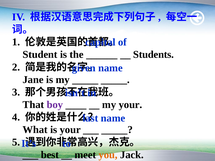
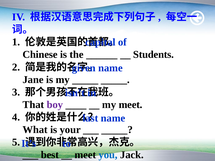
Student: Student -> Chinese (40, 55)
my your: your -> meet (131, 105)
you colour: orange -> blue (108, 155)
